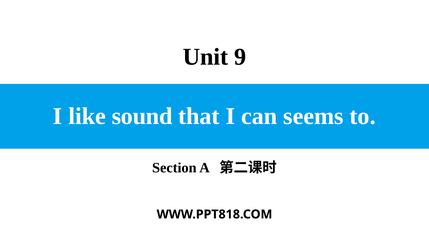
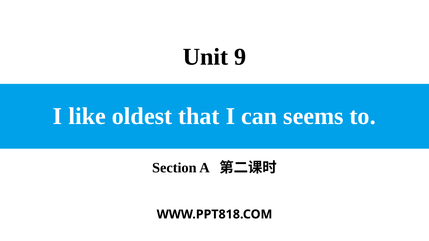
sound: sound -> oldest (142, 116)
